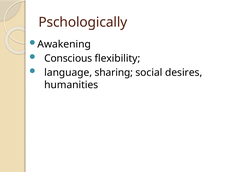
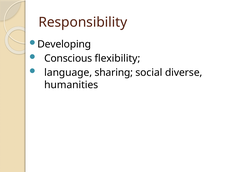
Pschologically: Pschologically -> Responsibility (83, 22)
Awakening: Awakening -> Developing (64, 44)
desires: desires -> diverse (184, 73)
